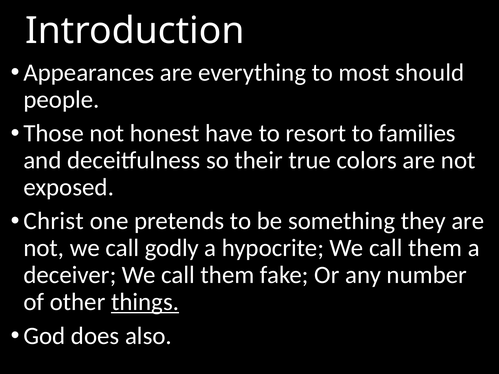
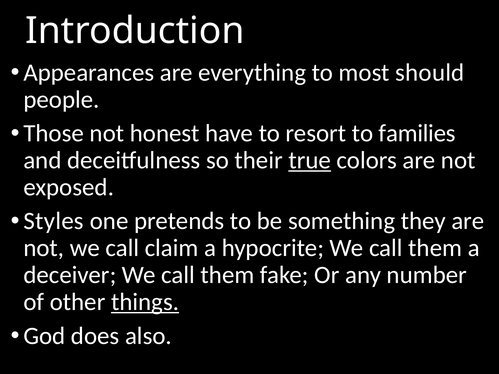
true underline: none -> present (310, 160)
Christ: Christ -> Styles (54, 221)
godly: godly -> claim (172, 248)
